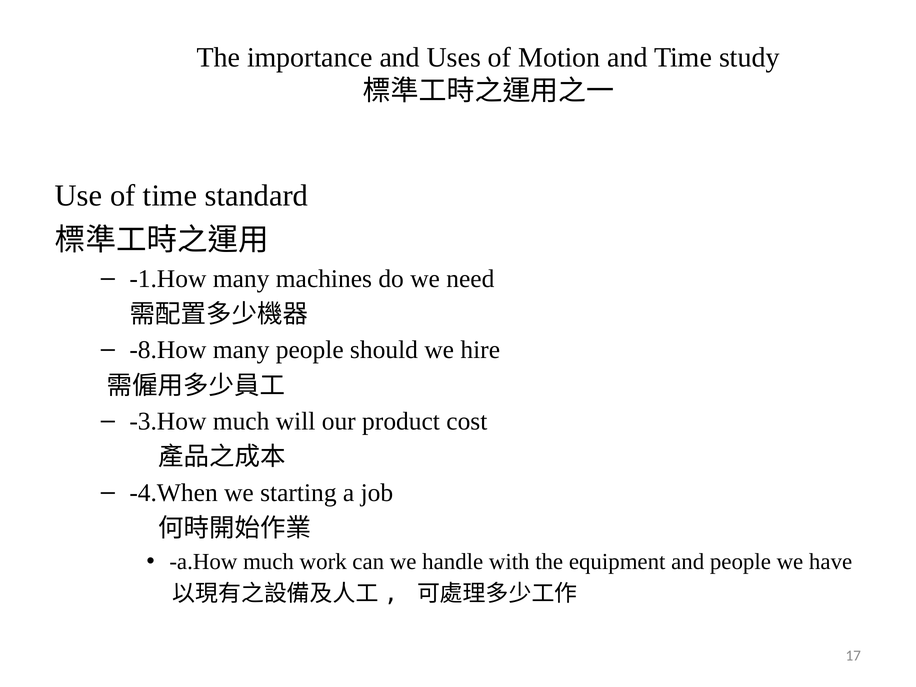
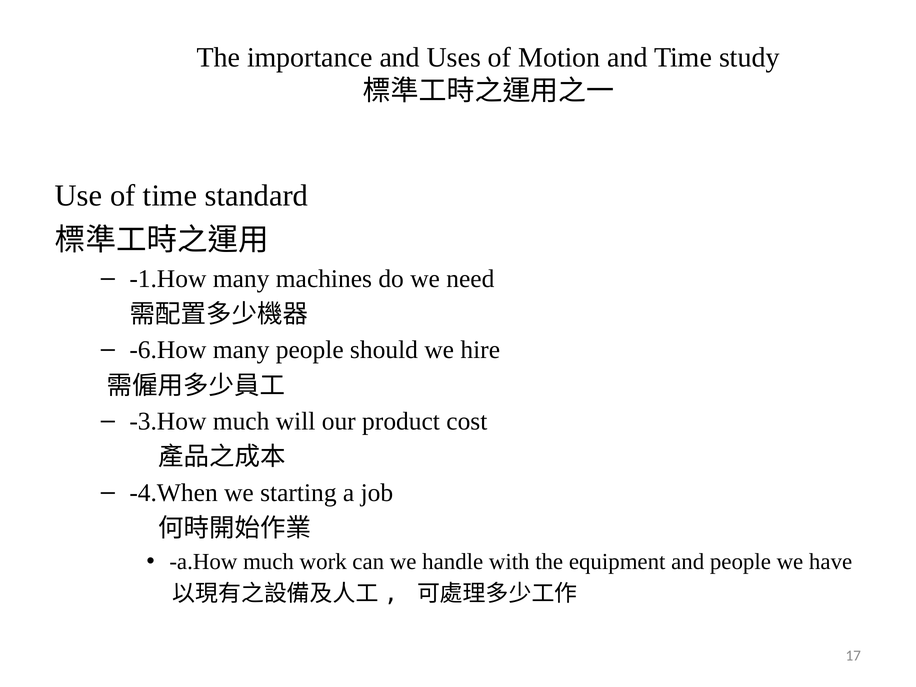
-8.How: -8.How -> -6.How (168, 350)
